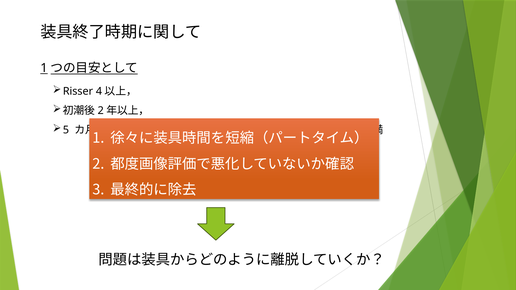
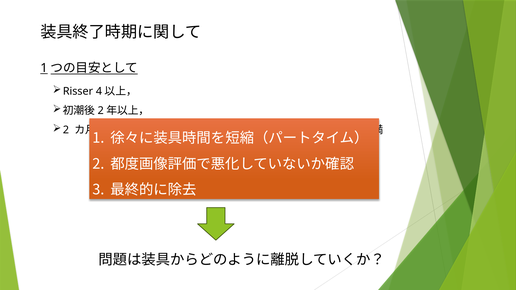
5: 5 -> 2 (66, 130)
